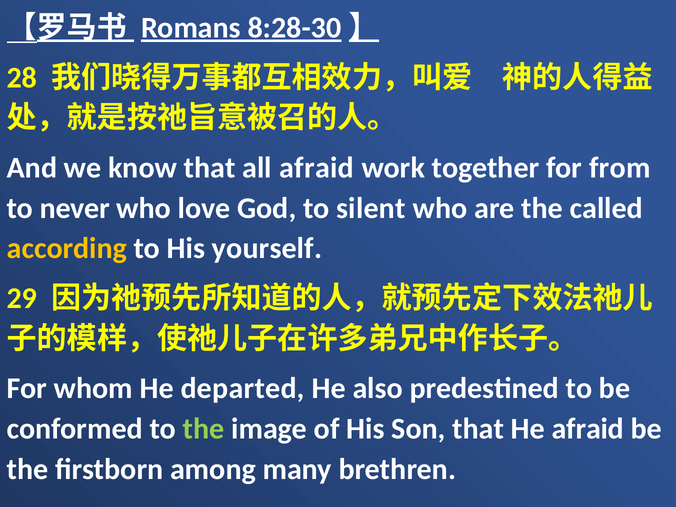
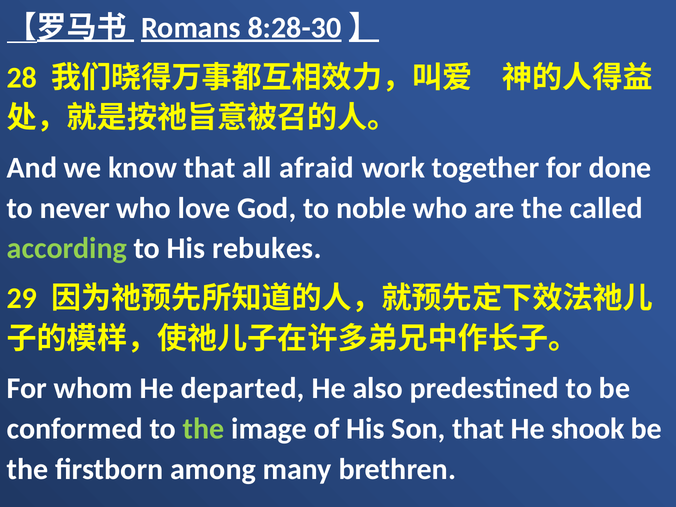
from: from -> done (620, 168)
silent: silent -> noble (371, 208)
according colour: yellow -> light green (67, 248)
yourself: yourself -> rebukes (267, 248)
He afraid: afraid -> shook (588, 429)
